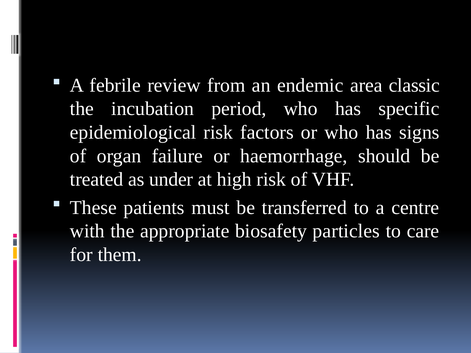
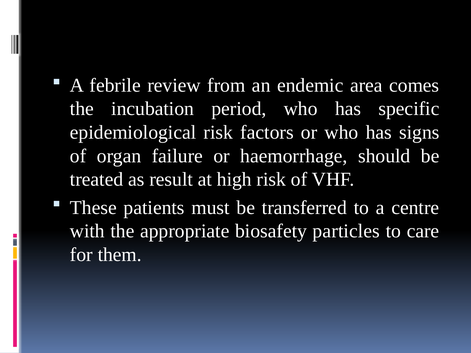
classic: classic -> comes (414, 85)
under: under -> result (171, 180)
